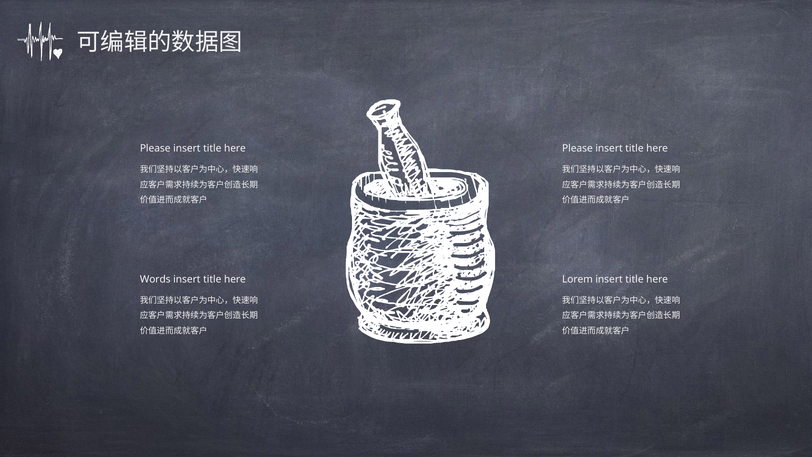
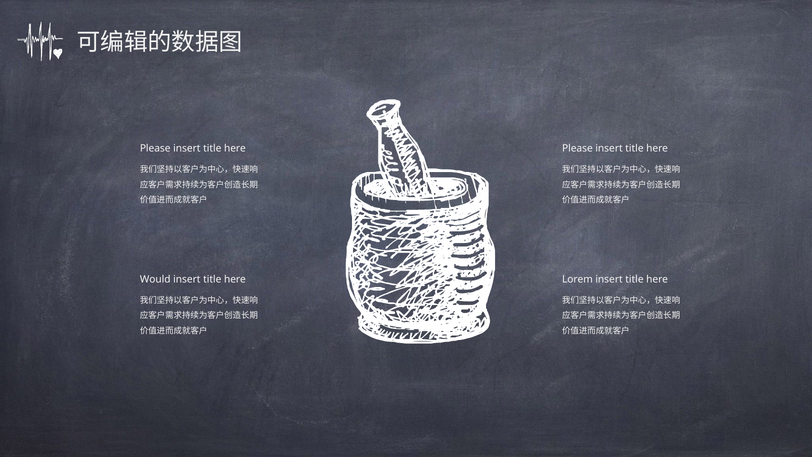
Words: Words -> Would (155, 279)
